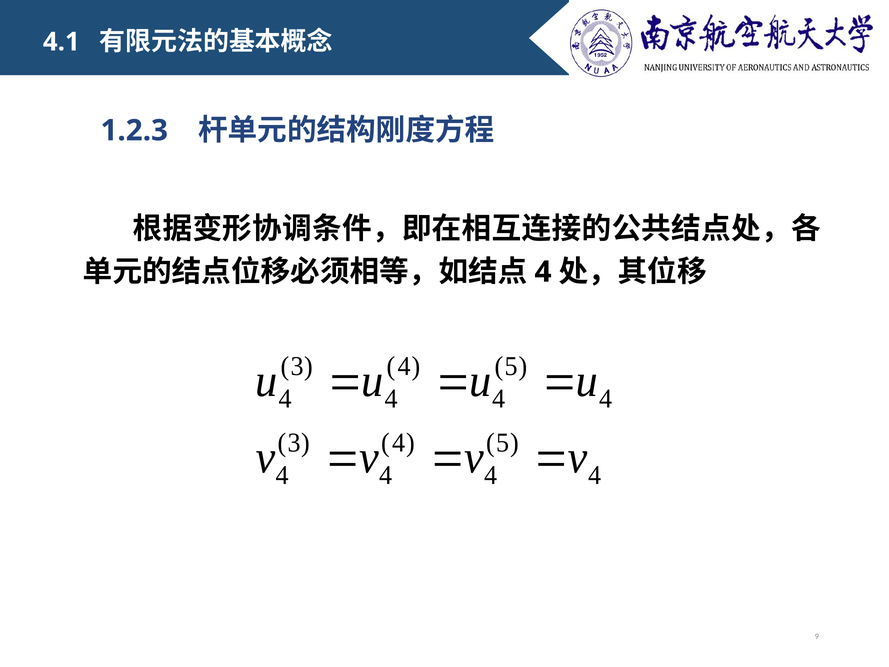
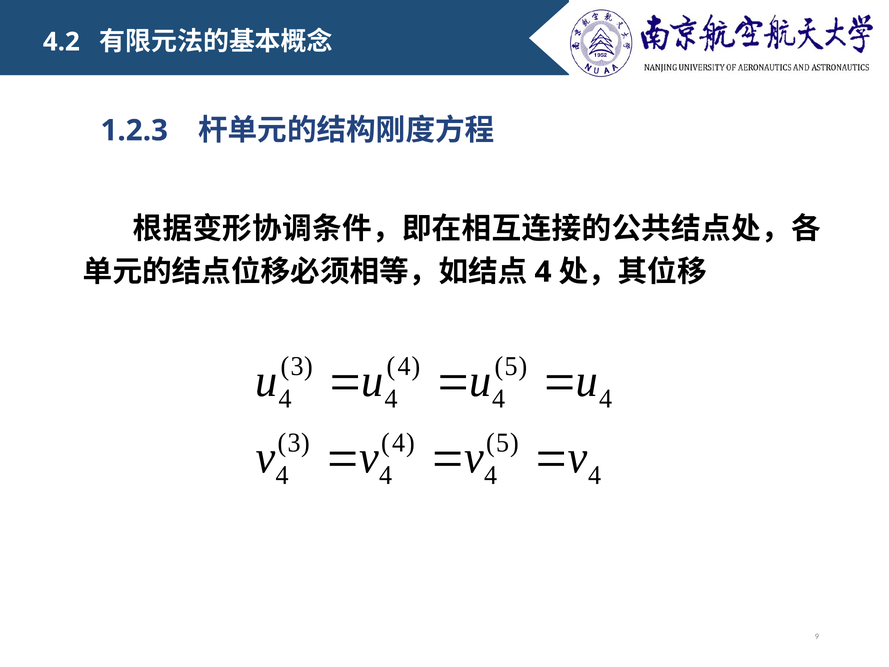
4.1: 4.1 -> 4.2 (61, 42)
